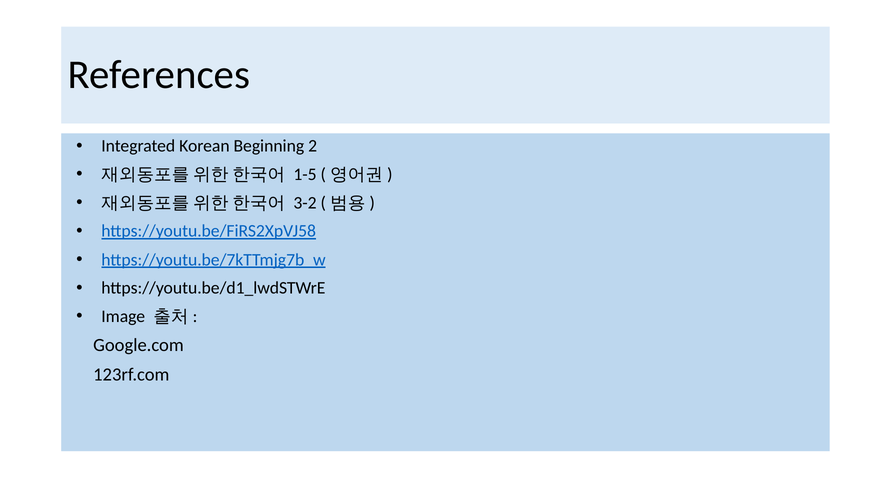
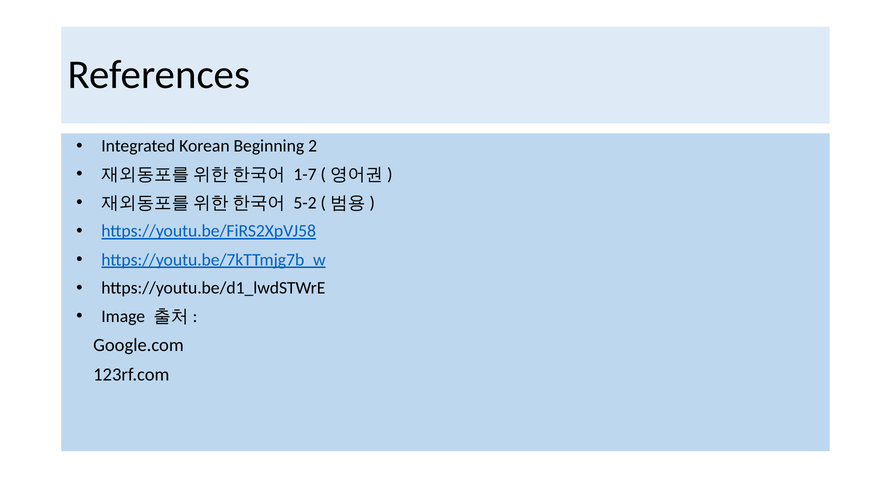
1-5: 1-5 -> 1-7 (305, 174)
3-2: 3-2 -> 5-2 (305, 203)
